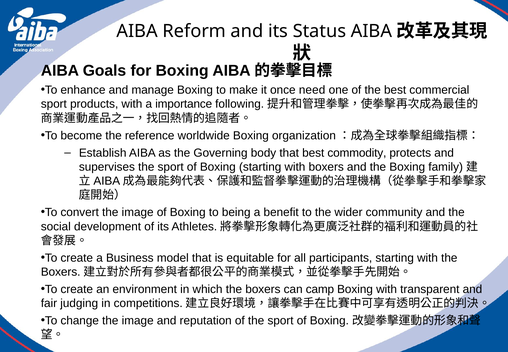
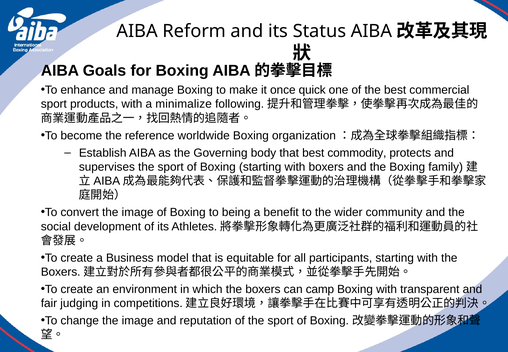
need: need -> quick (312, 90)
importance: importance -> minimalize (184, 104)
